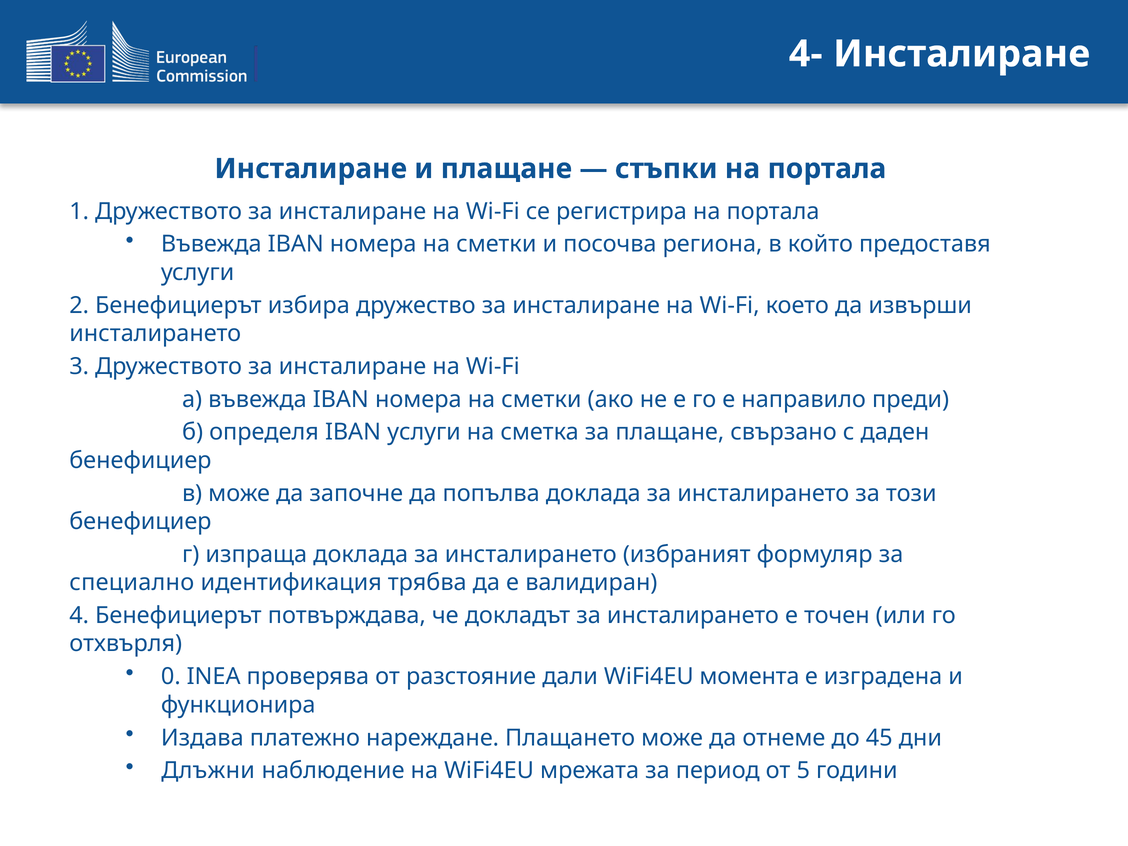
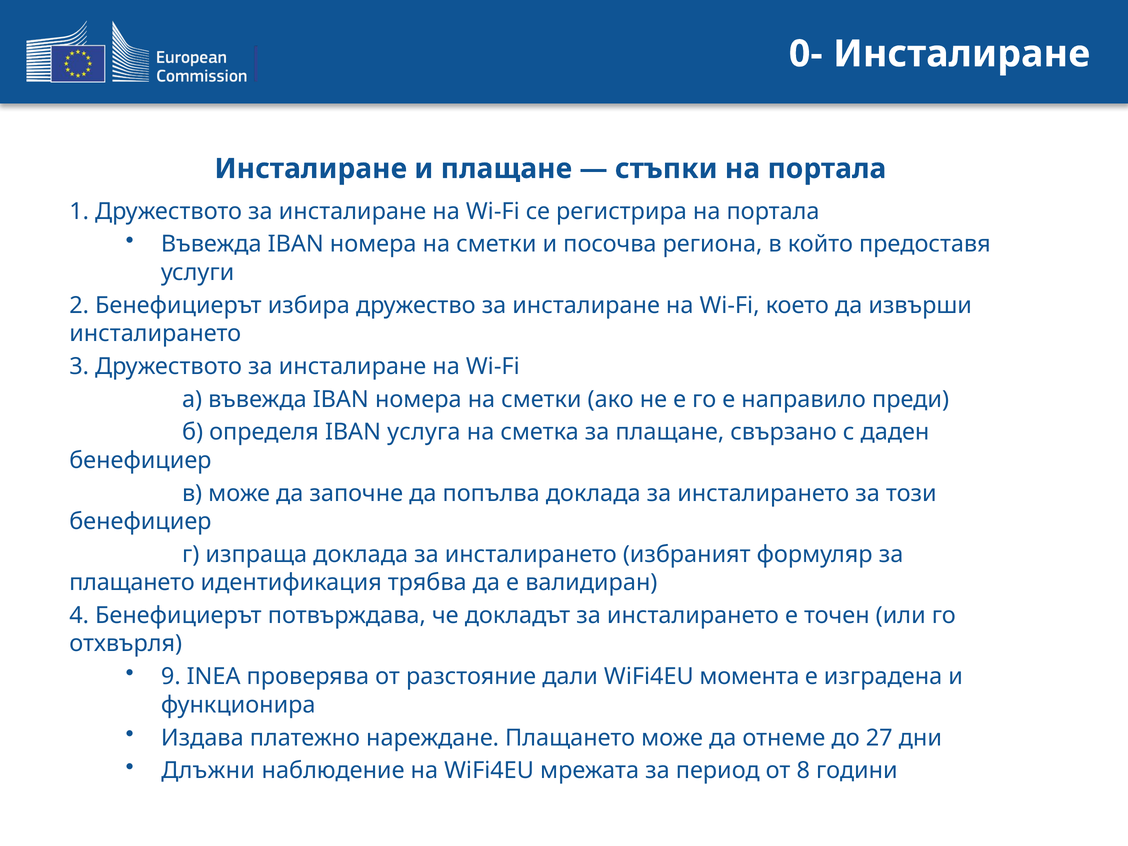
4-: 4- -> 0- (806, 54)
IBAN услуги: услуги -> услуга (424, 432)
специално: специално -> плащането (132, 583)
0: 0 -> 9 (171, 677)
45: 45 -> 27 (879, 738)
5: 5 -> 8 (803, 771)
